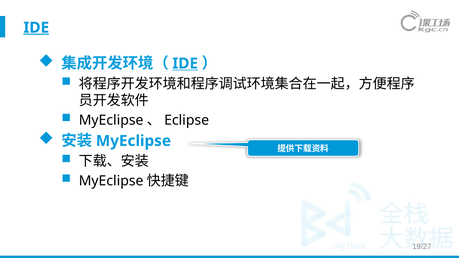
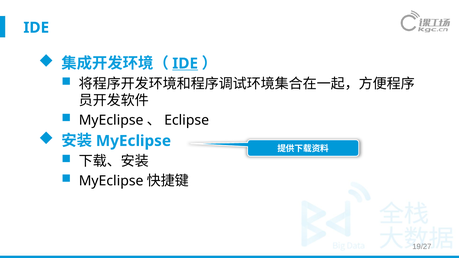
IDE underline: present -> none (36, 28)
